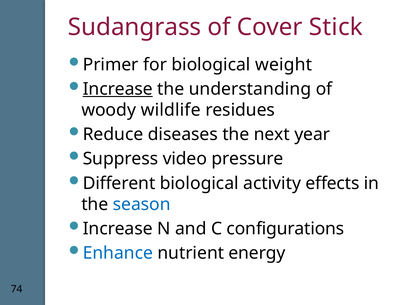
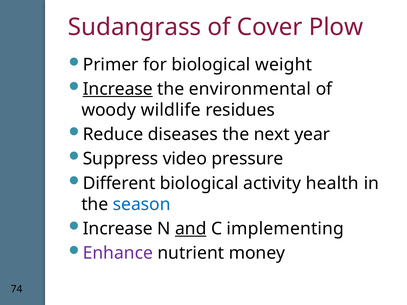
Stick: Stick -> Plow (336, 27)
understanding: understanding -> environmental (250, 89)
effects: effects -> health (332, 183)
and underline: none -> present (191, 229)
configurations: configurations -> implementing (285, 229)
Enhance colour: blue -> purple (118, 253)
energy: energy -> money (257, 253)
